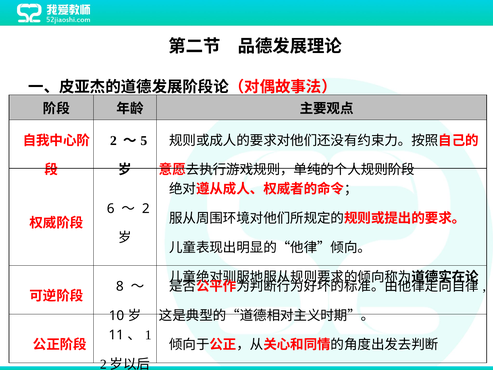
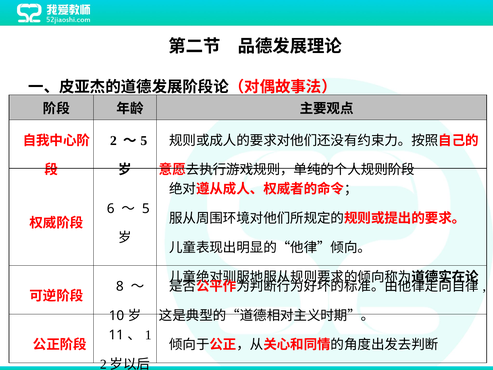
2: 2 -> 5 (146, 208)
